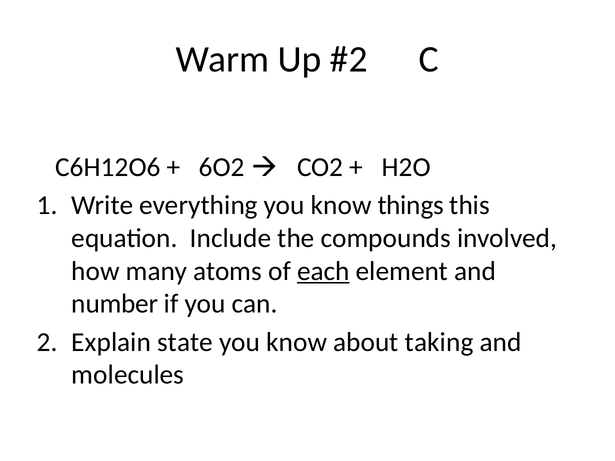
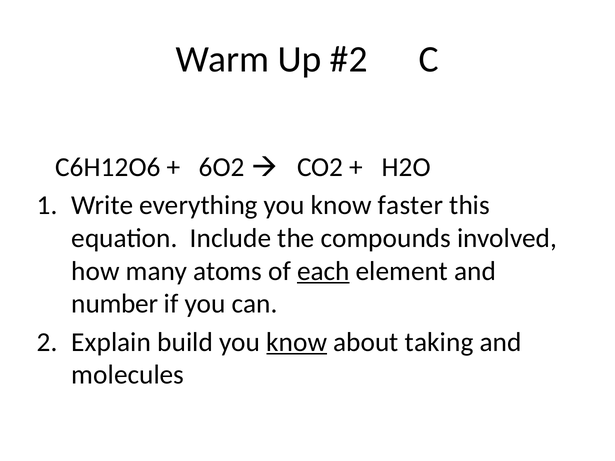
things: things -> faster (410, 206)
state: state -> build (185, 342)
know underline: none -> present (297, 342)
